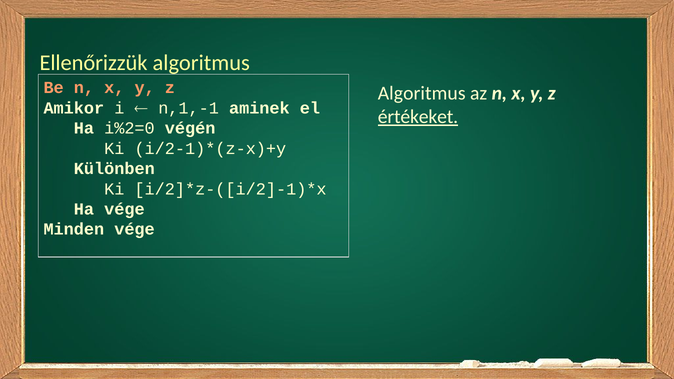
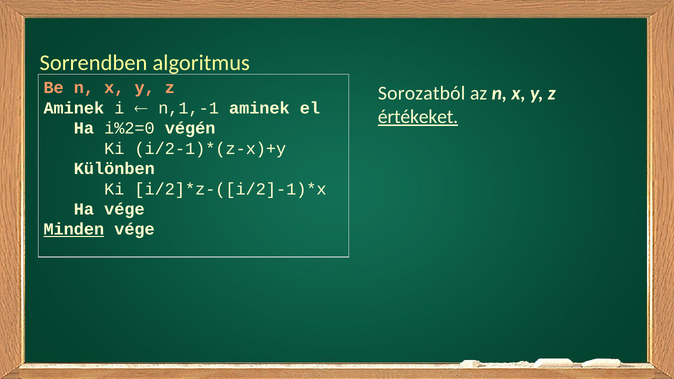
Ellenőrizzük: Ellenőrizzük -> Sorrendben (93, 63)
Algoritmus: Algoritmus -> Sorozatból (422, 93)
Amikor: Amikor -> Aminek (74, 108)
Minden underline: none -> present (74, 229)
